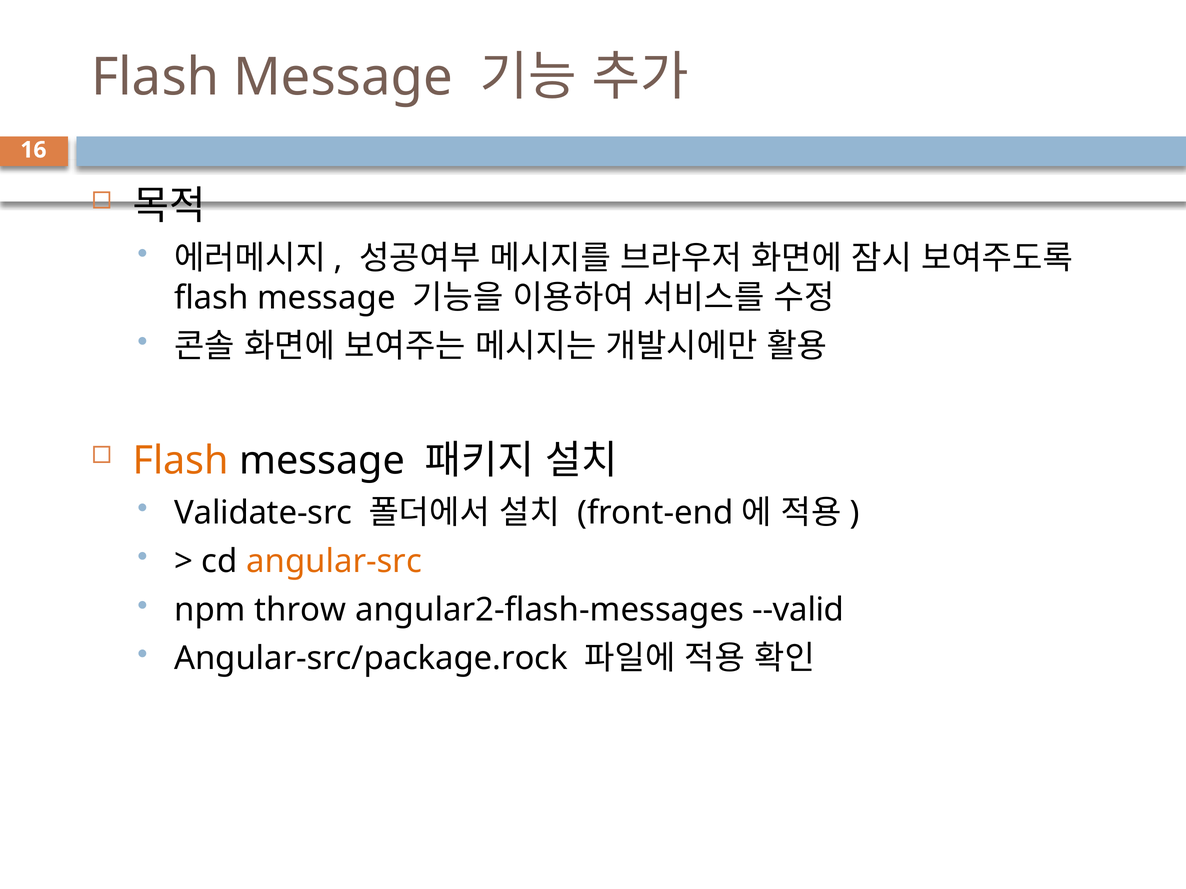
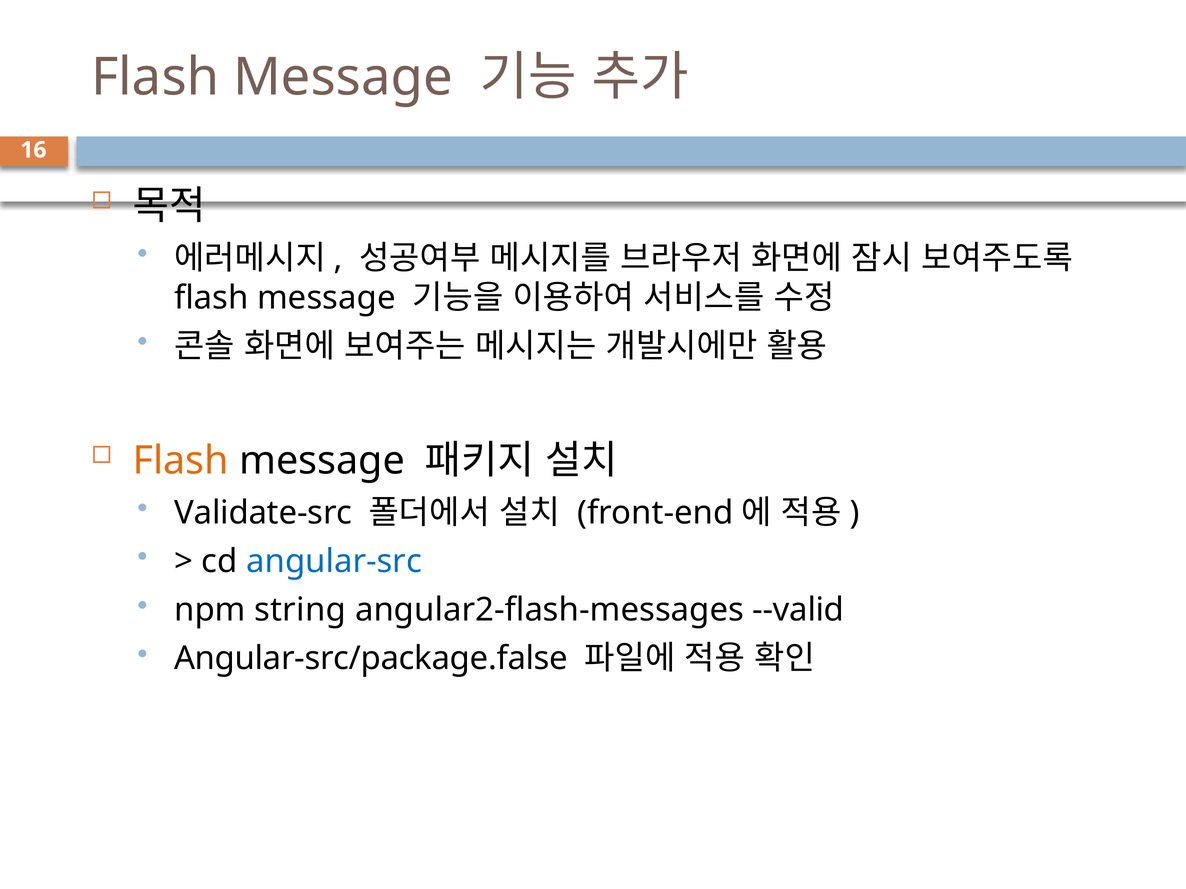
angular-src colour: orange -> blue (334, 562)
throw: throw -> string (300, 610)
Angular-src/package.rock: Angular-src/package.rock -> Angular-src/package.false (371, 659)
